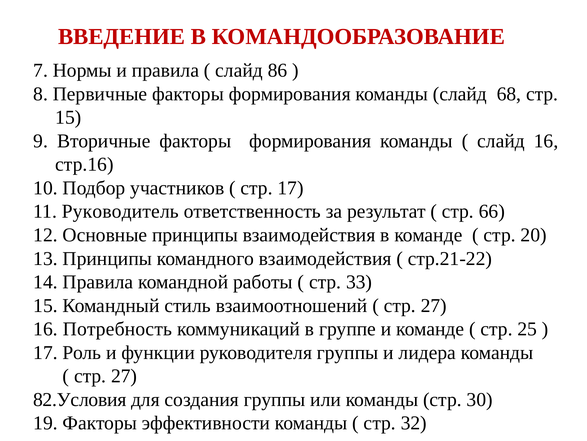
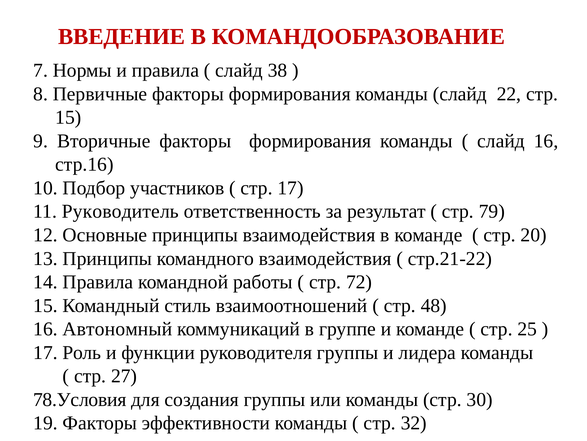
86: 86 -> 38 (277, 70)
68: 68 -> 22 (509, 94)
66: 66 -> 79 (492, 211)
33: 33 -> 72 (359, 282)
27: 27 -> 48 (434, 305)
Потребность: Потребность -> Автономный (117, 329)
82.Условия: 82.Условия -> 78.Условия (80, 399)
